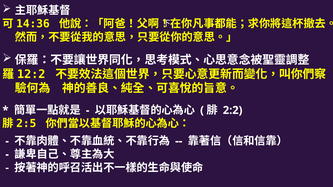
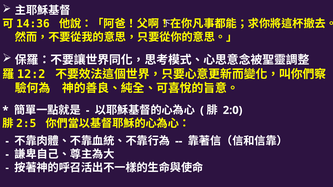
2:2: 2:2 -> 2:0 (233, 110)
